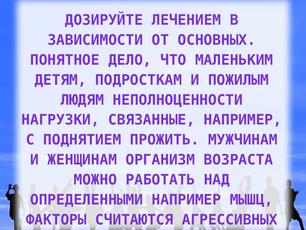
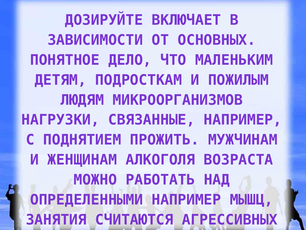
ЛЕЧЕНИЕМ: ЛЕЧЕНИЕМ -> ВКЛЮЧАЕТ (186, 20)
НЕПОЛНОЦЕННОСТИ: НЕПОЛНОЦЕННОСТИ -> МИКРООРГАНИЗМОВ (178, 100)
ОРГАНИЗМ: ОРГАНИЗМ -> АЛКОГОЛЯ (160, 160)
ФАКТОРЫ: ФАКТОРЫ -> ЗАНЯТИЯ (56, 219)
